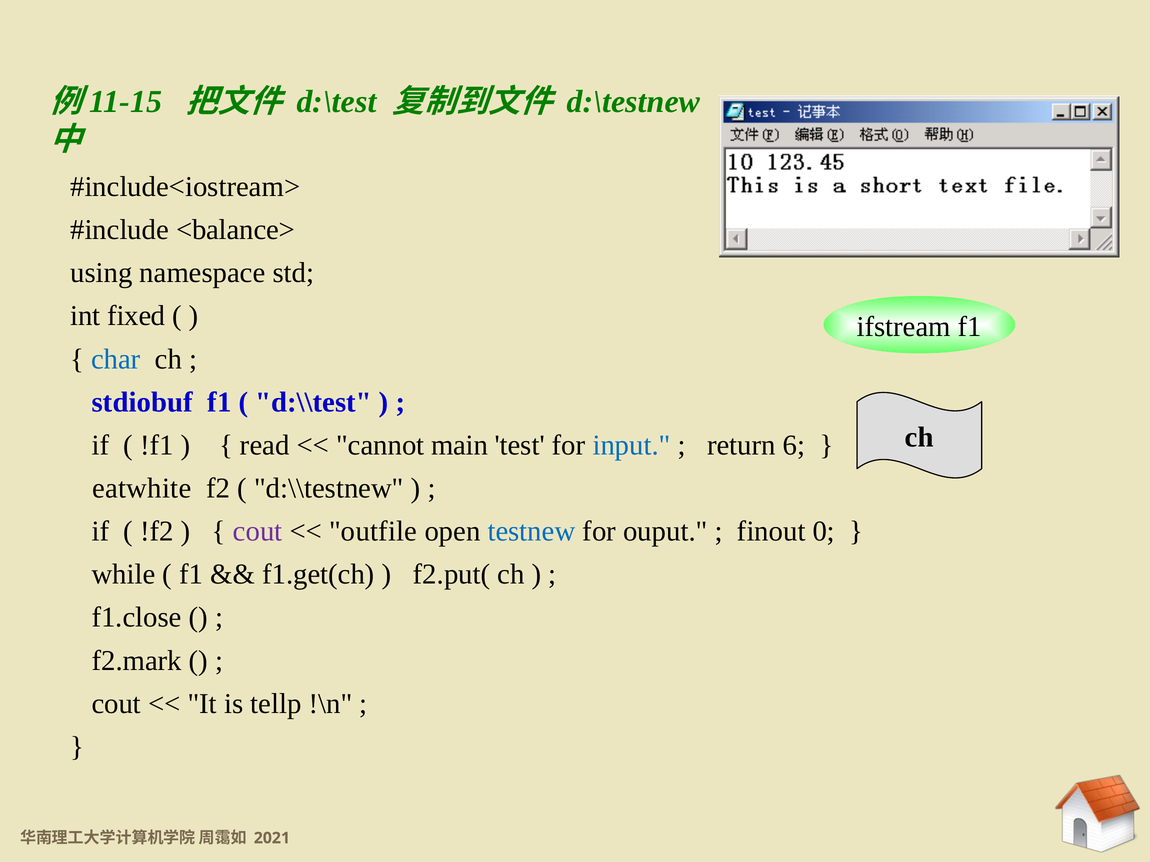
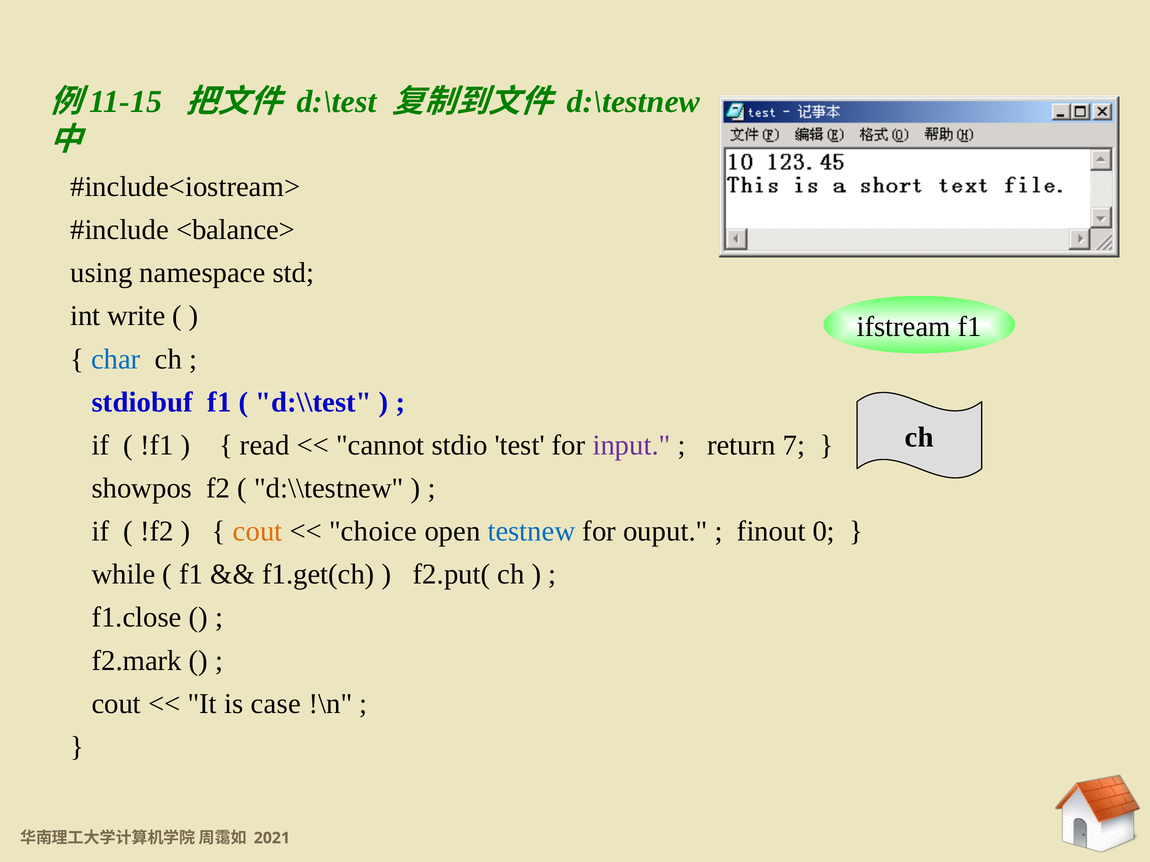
fixed: fixed -> write (136, 316)
main: main -> stdio (459, 445)
input colour: blue -> purple (632, 445)
6: 6 -> 7 (794, 445)
eatwhite: eatwhite -> showpos (142, 489)
cout colour: purple -> orange (258, 532)
outfile: outfile -> choice (373, 532)
tellp: tellp -> case (276, 704)
